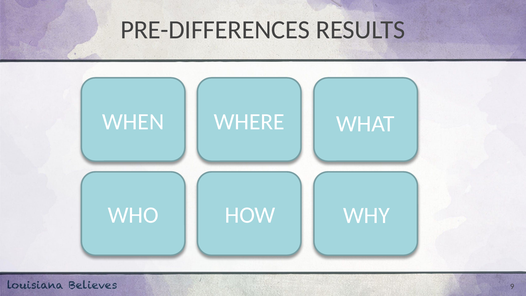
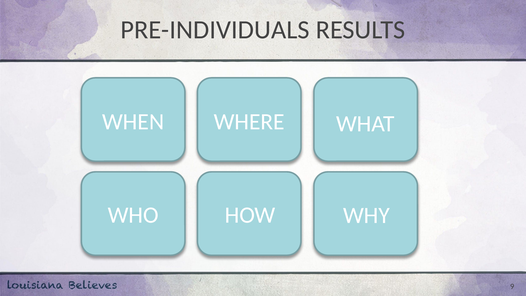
PRE-DIFFERENCES: PRE-DIFFERENCES -> PRE-INDIVIDUALS (215, 30)
